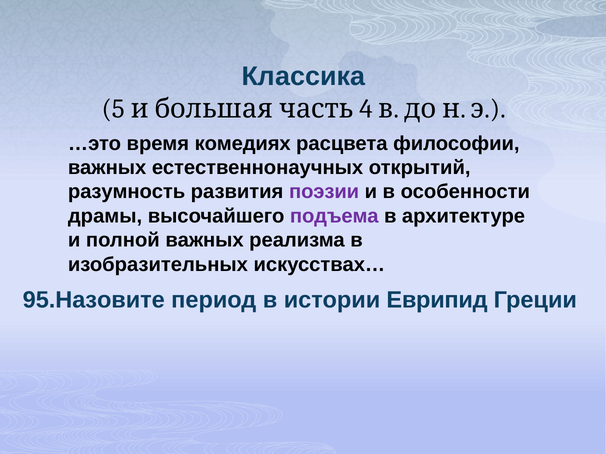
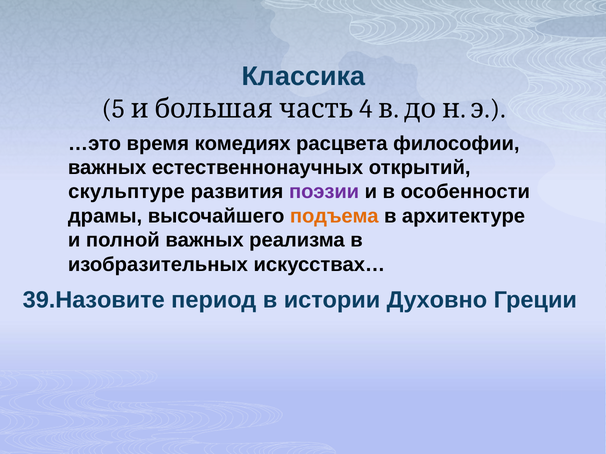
разумность: разумность -> скульптуре (126, 192)
подъема colour: purple -> orange (334, 216)
95.Назовите: 95.Назовите -> 39.Назовите (94, 300)
Еврипид: Еврипид -> Духовно (437, 300)
